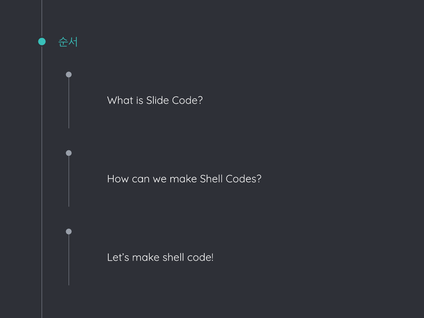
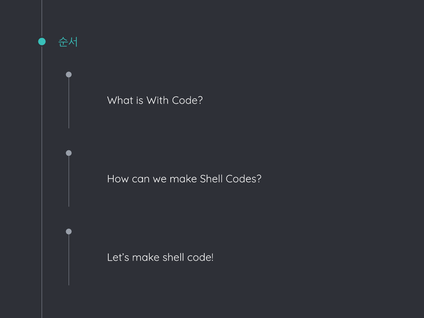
Slide: Slide -> With (158, 100)
